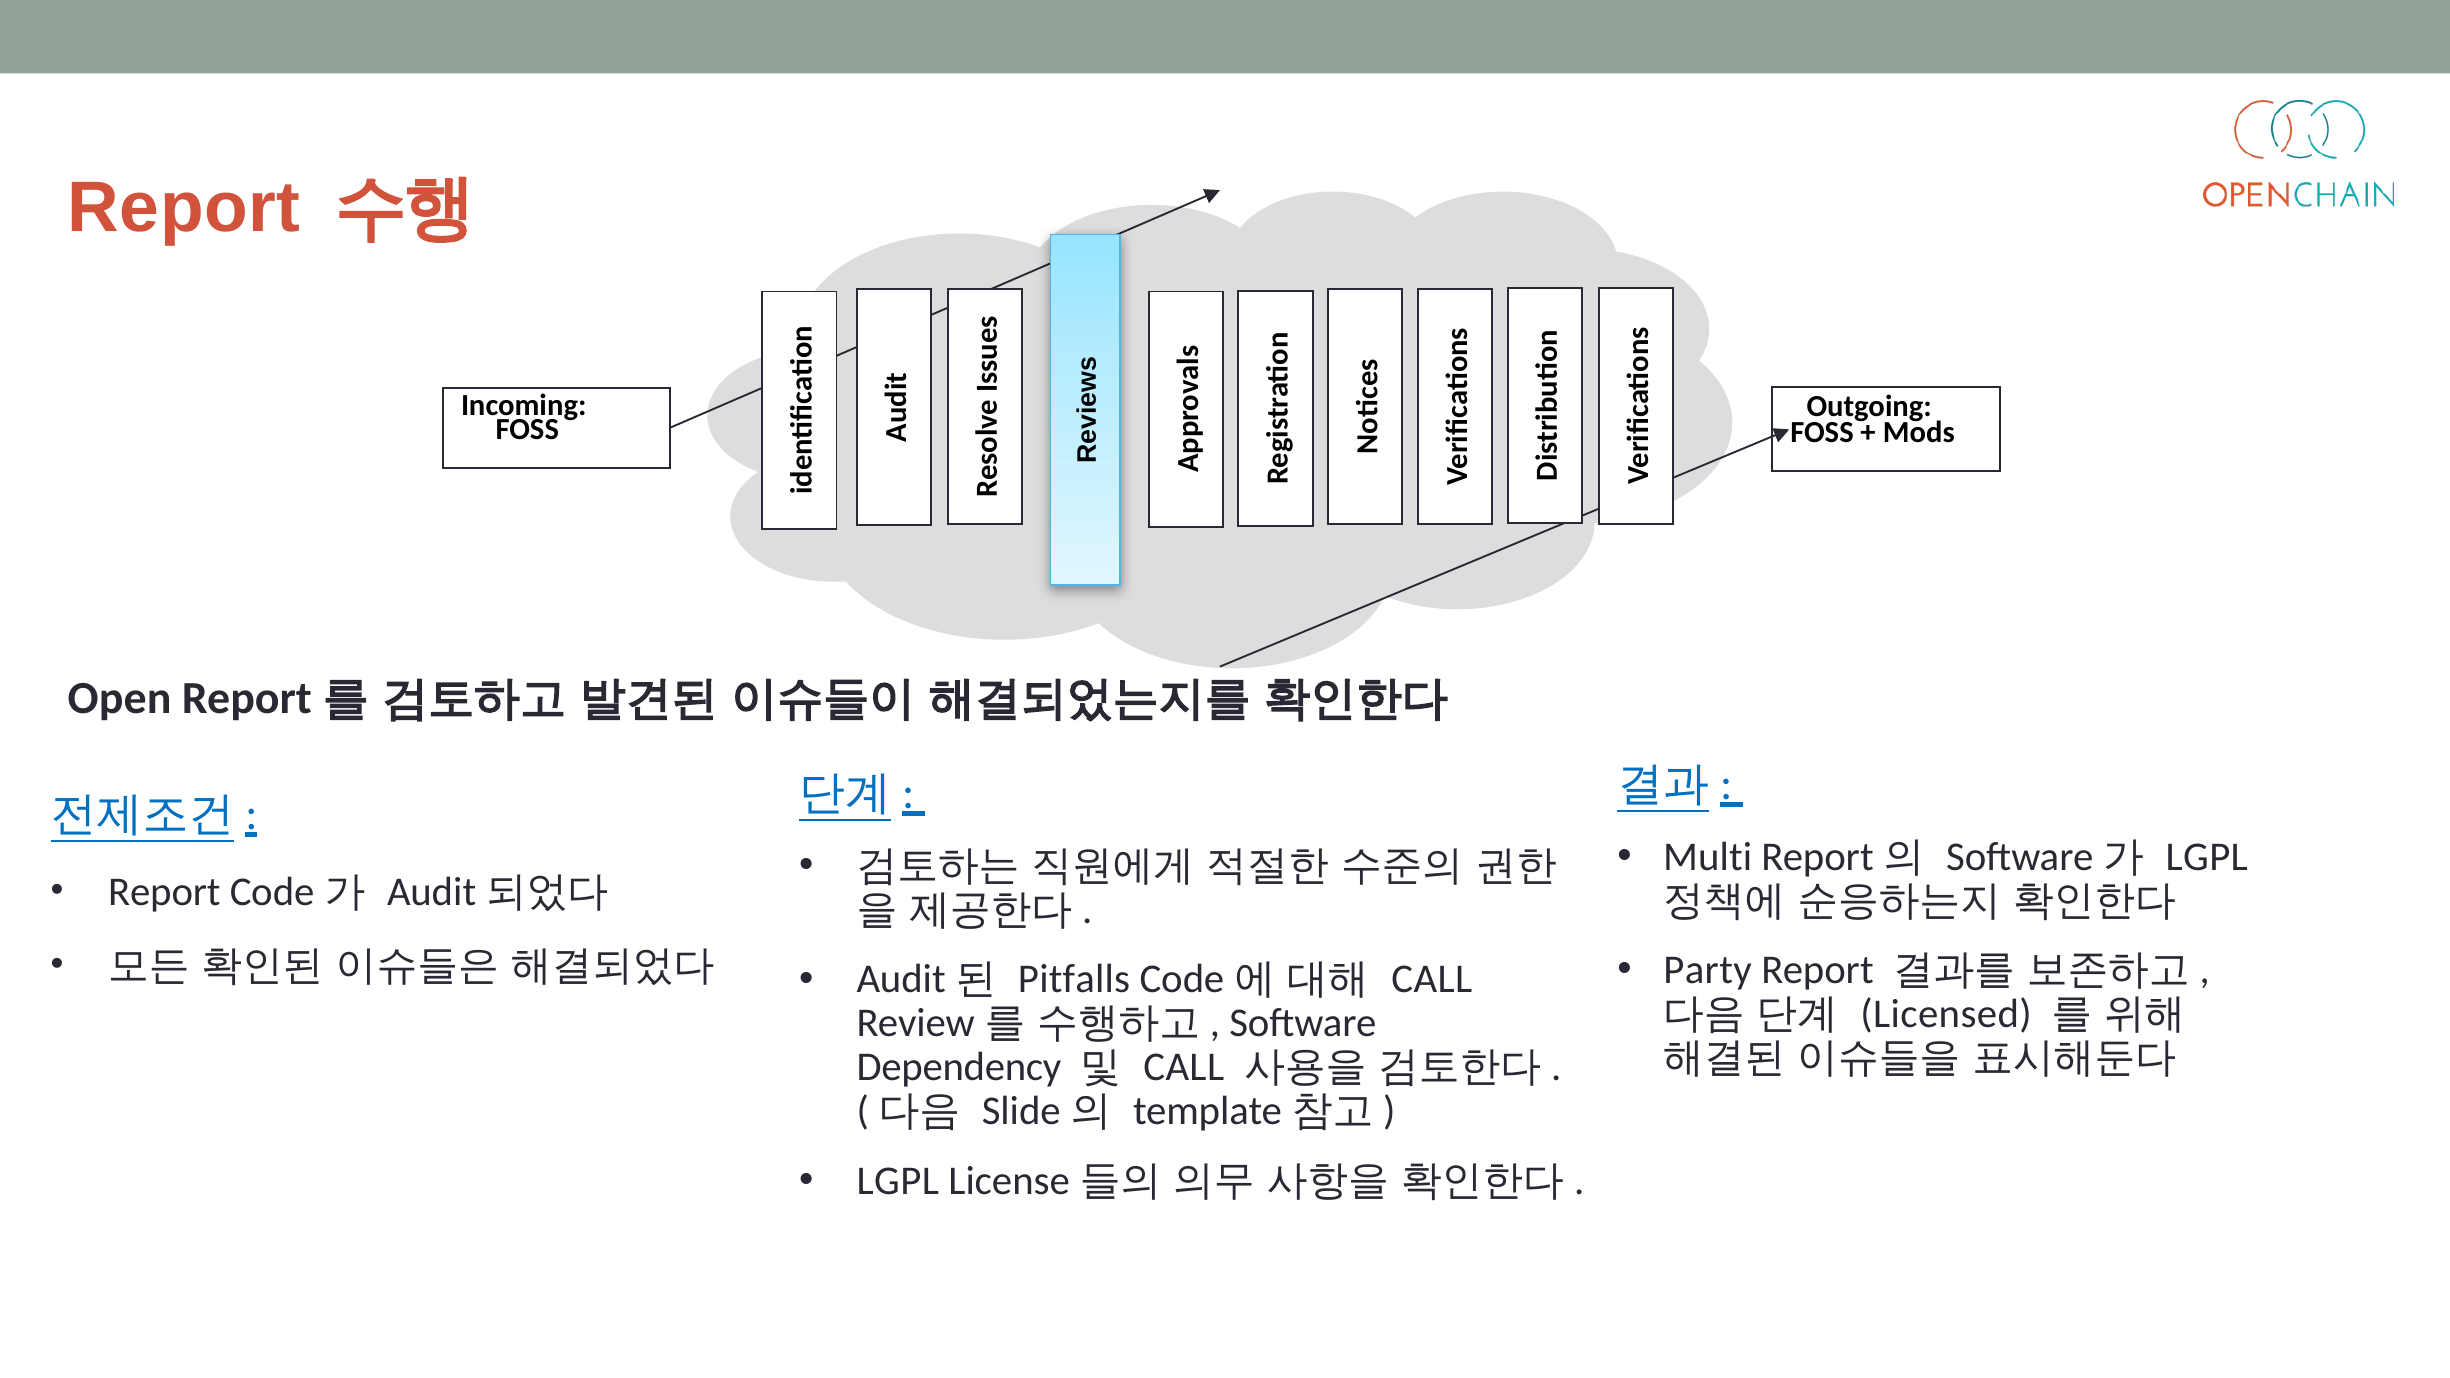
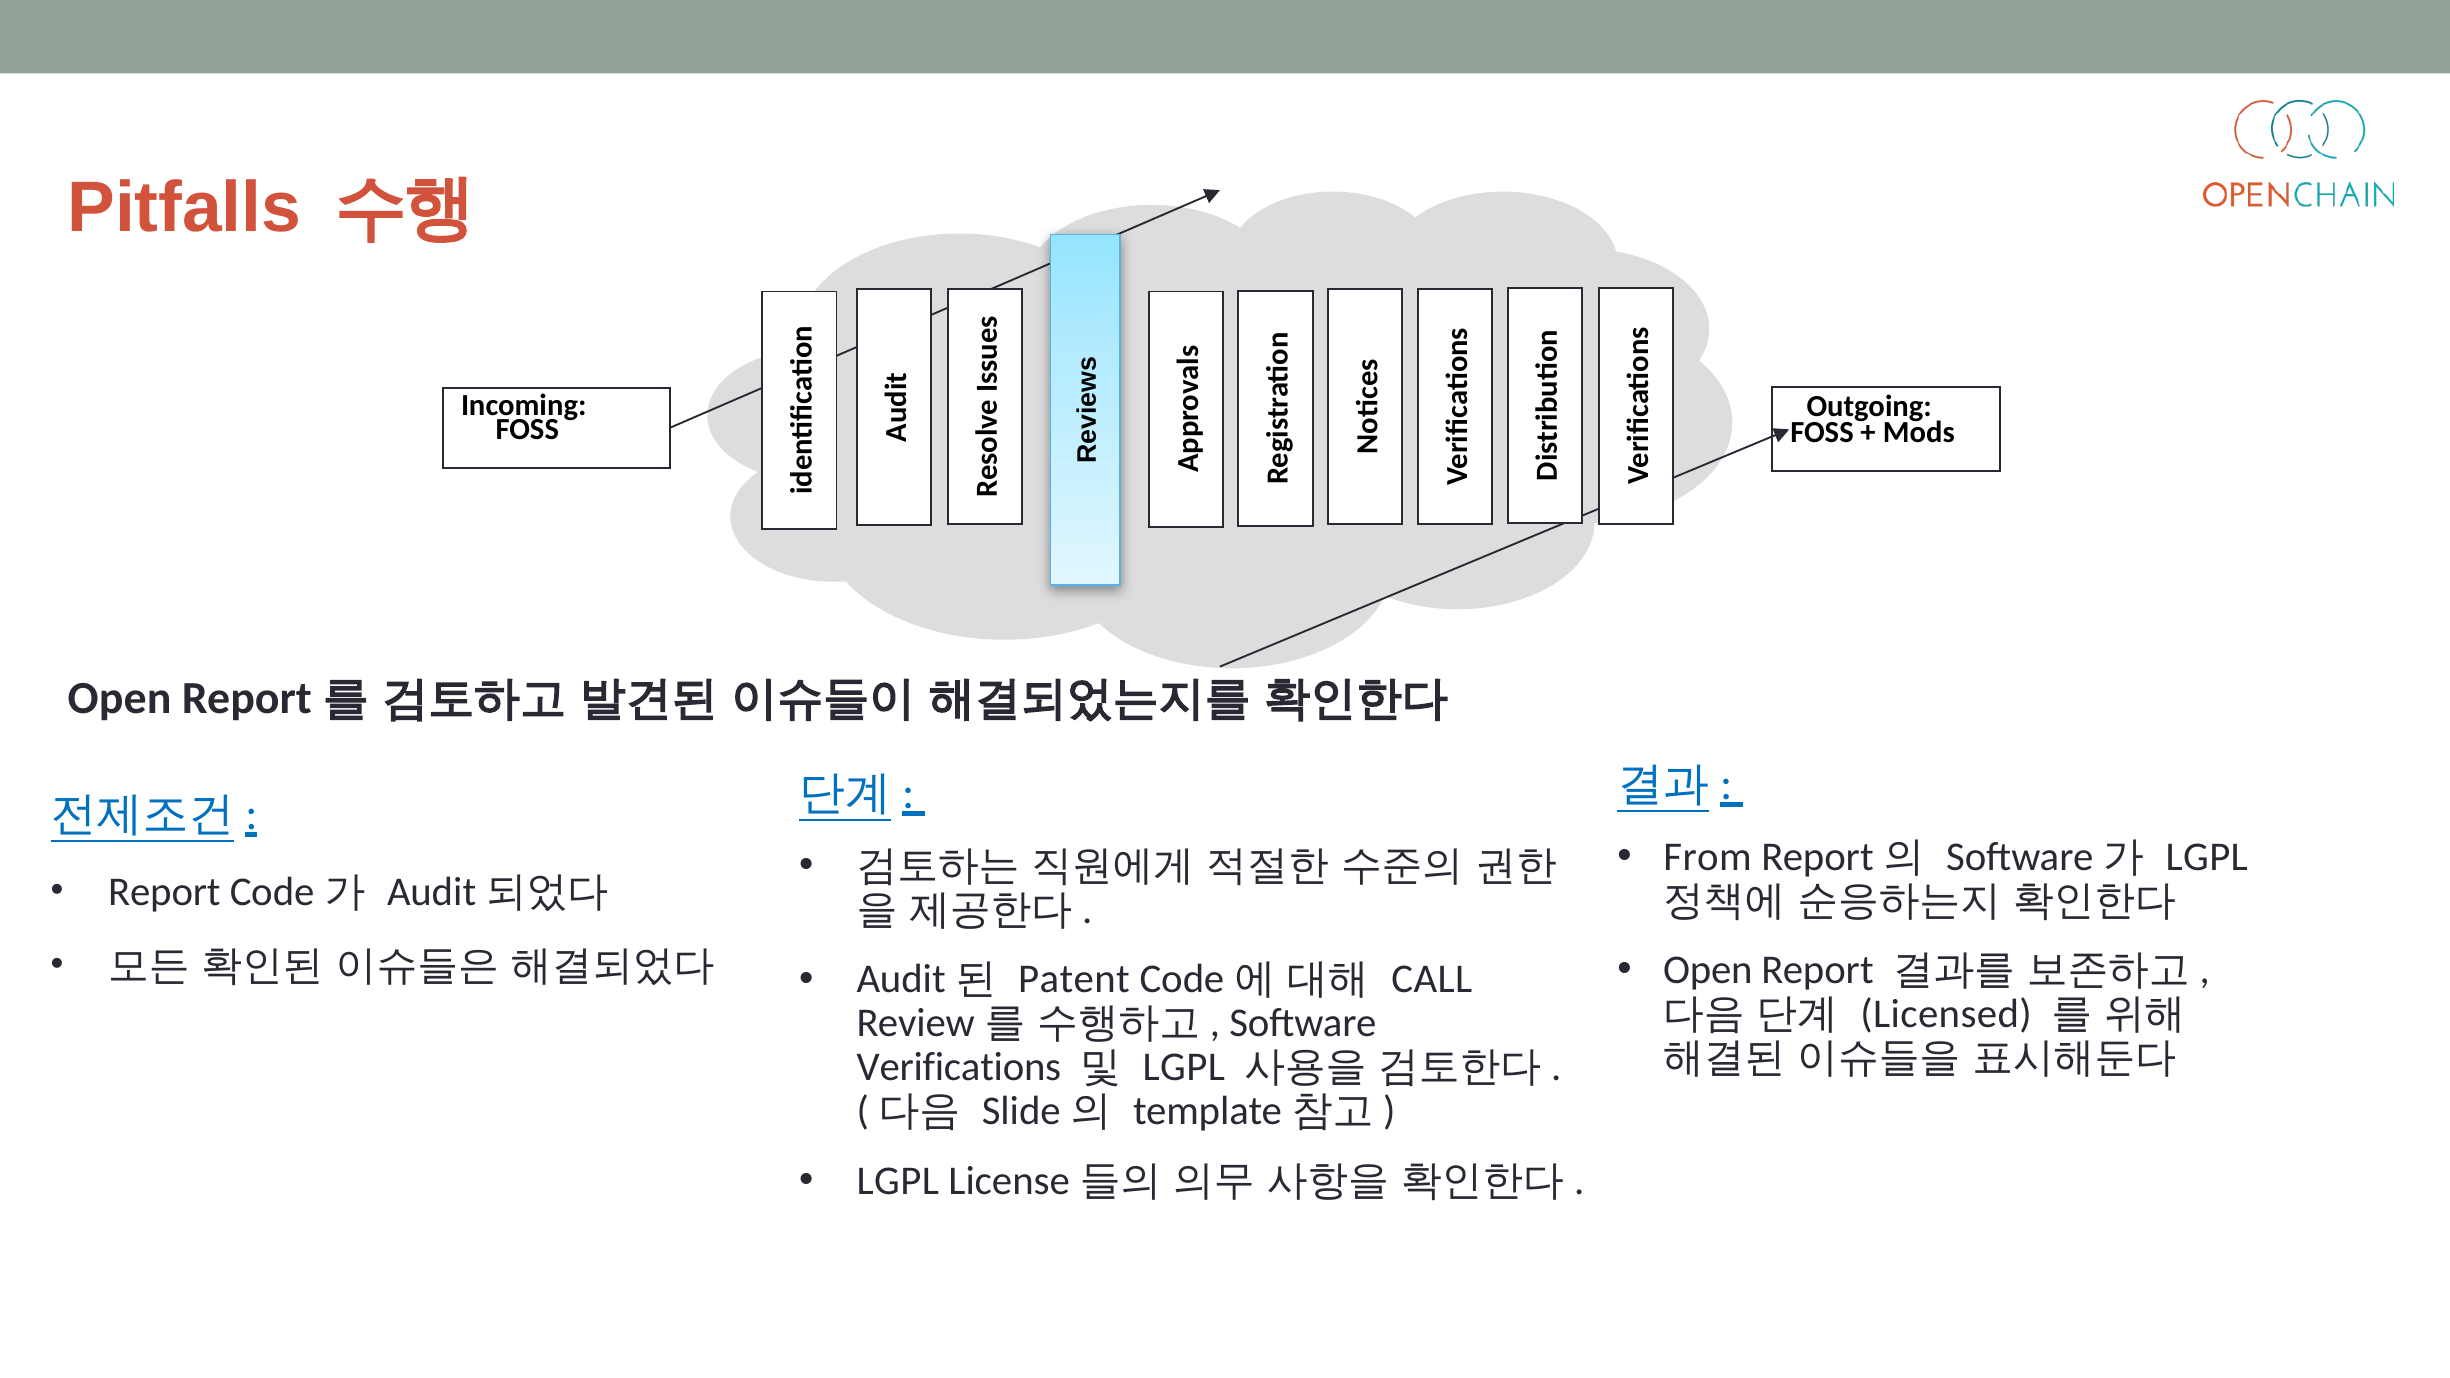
Report: Report -> Pitfalls (184, 208)
Multi: Multi -> From (1708, 857)
Party: Party -> Open (1708, 970)
Pitfalls: Pitfalls -> Patent (1074, 979)
Dependency: Dependency -> Verifications (959, 1067)
CALL: CALL -> LGPL (1184, 1067)
